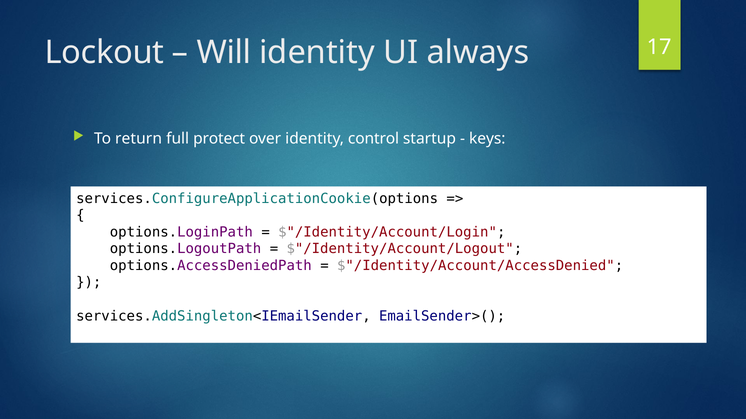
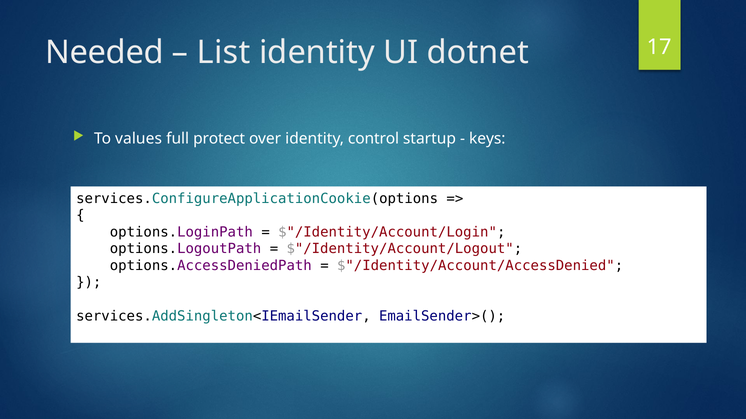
Lockout: Lockout -> Needed (104, 52)
Will: Will -> List (224, 52)
always: always -> dotnet (478, 52)
return: return -> values (139, 139)
